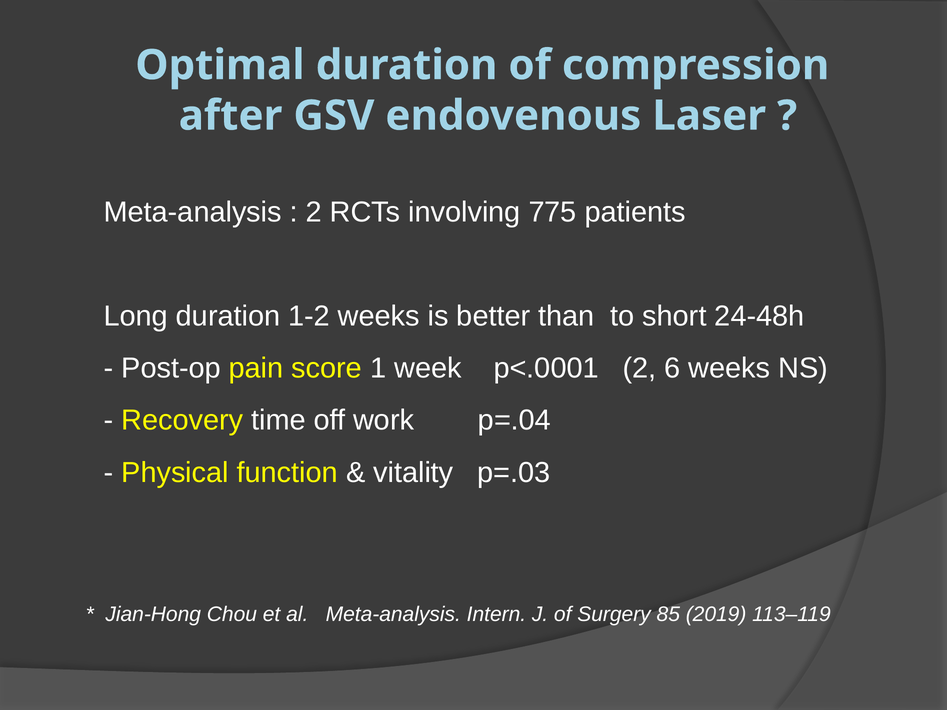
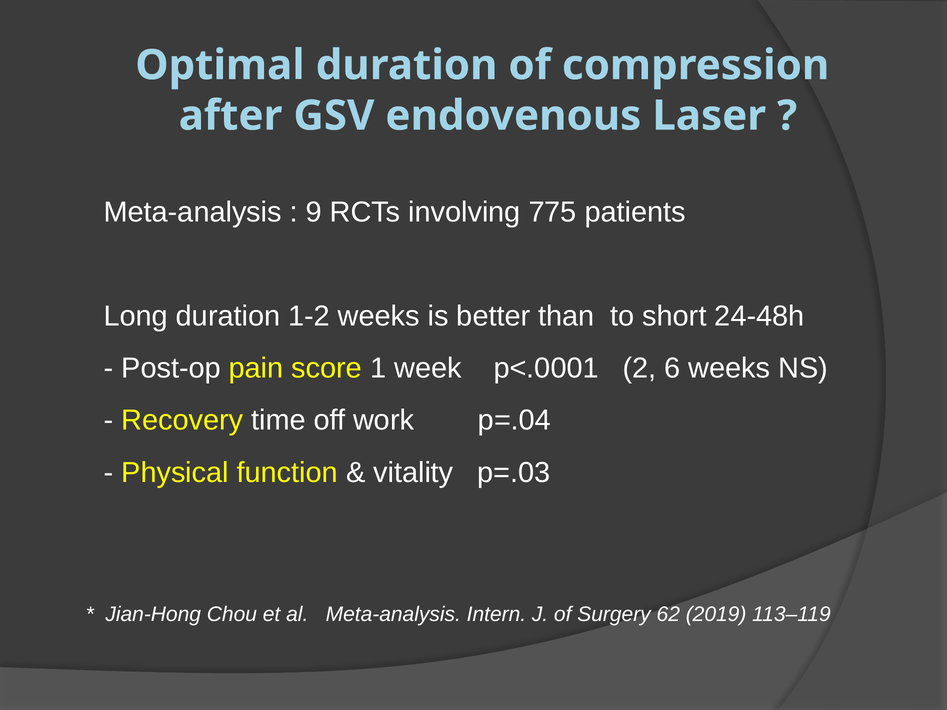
2: 2 -> 9 (314, 212)
85: 85 -> 62 (668, 615)
